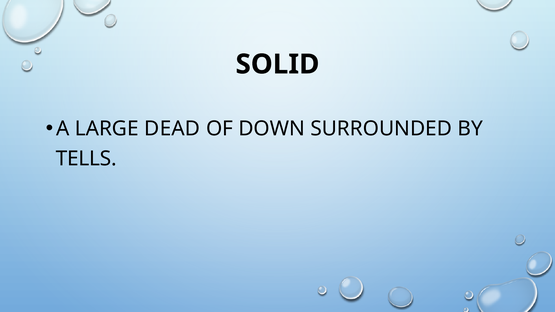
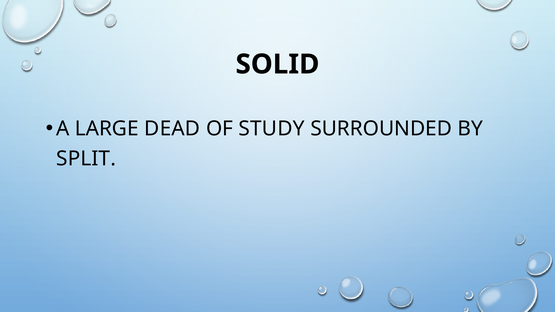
DOWN: DOWN -> STUDY (272, 129)
TELLS: TELLS -> SPLIT (86, 159)
